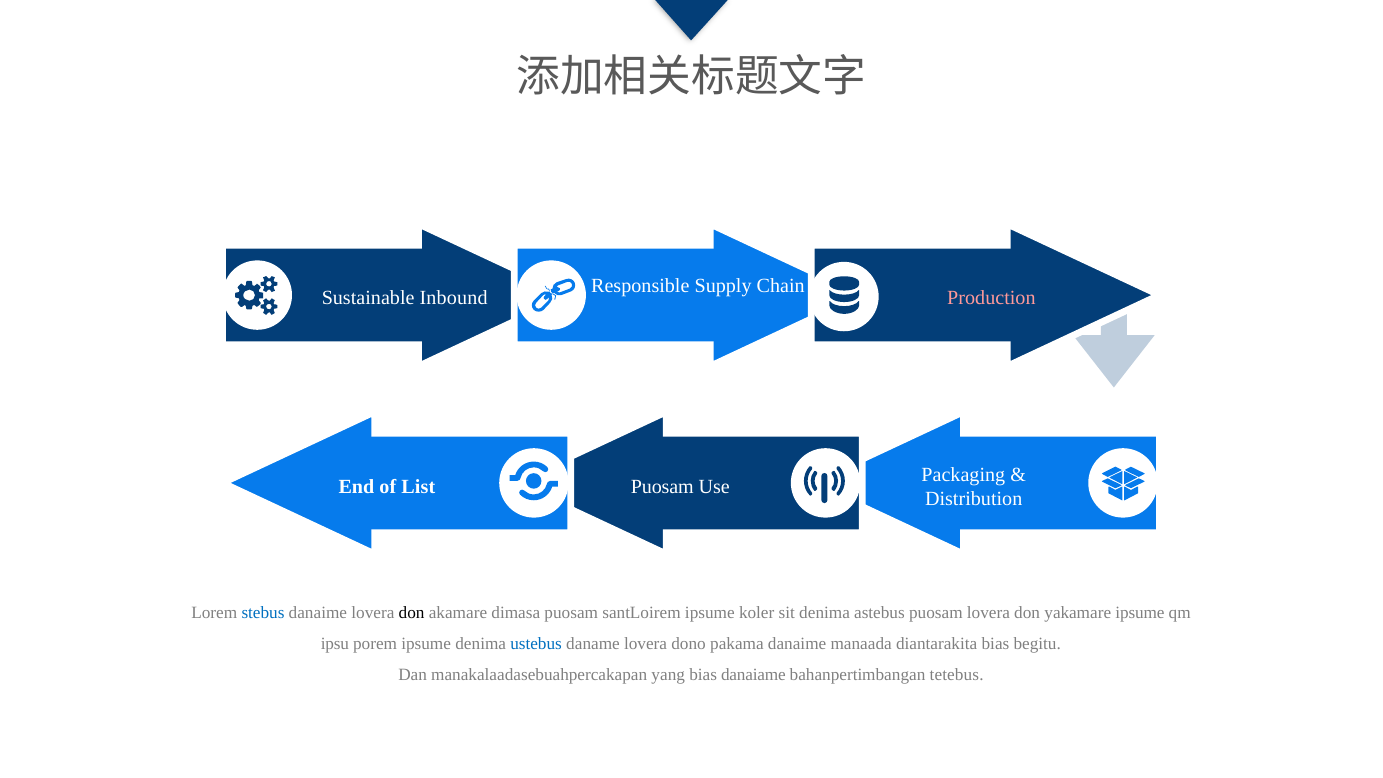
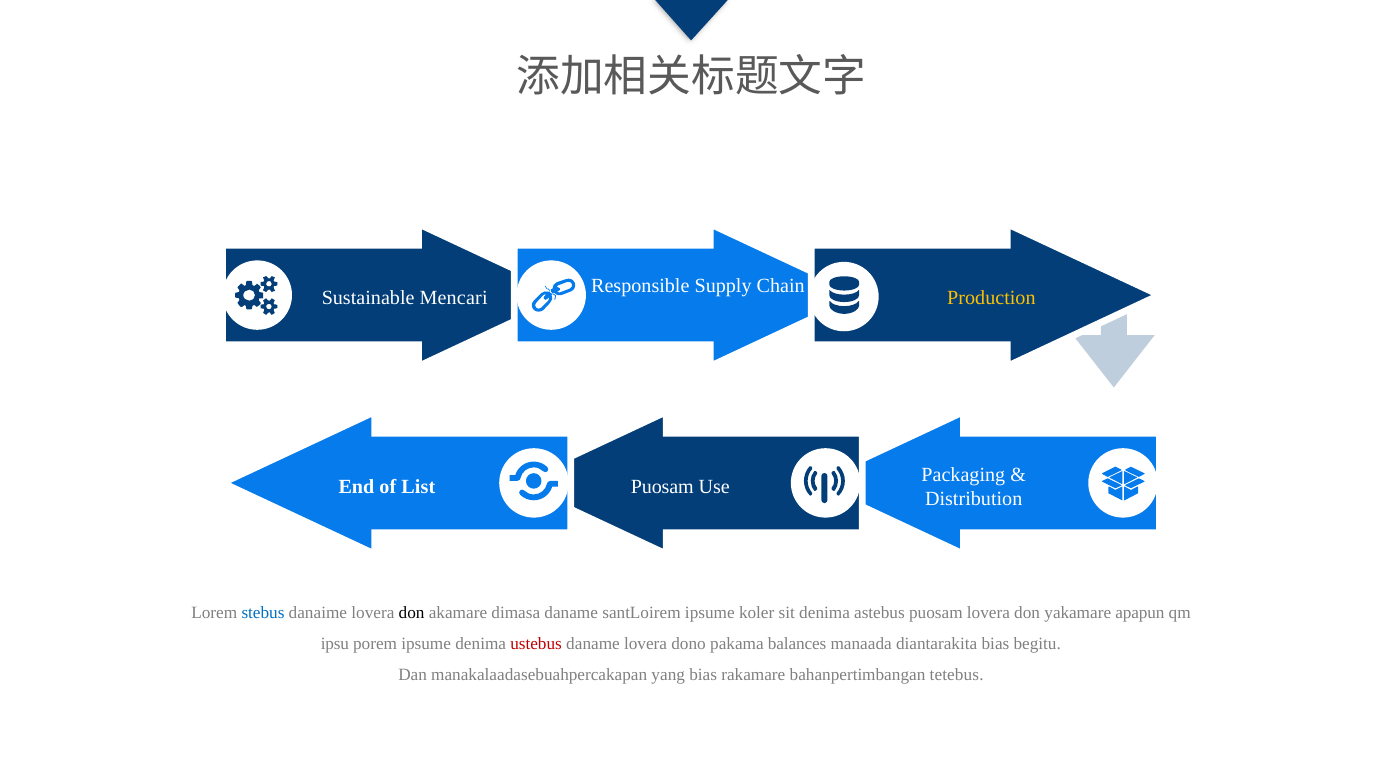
Production colour: pink -> yellow (991, 298)
Inbound: Inbound -> Mencari (454, 298)
dimasa puosam: puosam -> daname (571, 613)
yakamare ipsume: ipsume -> apapun (1140, 613)
ustebus colour: blue -> red (536, 644)
pakama danaime: danaime -> balances (797, 644)
danaiame: danaiame -> rakamare (753, 675)
